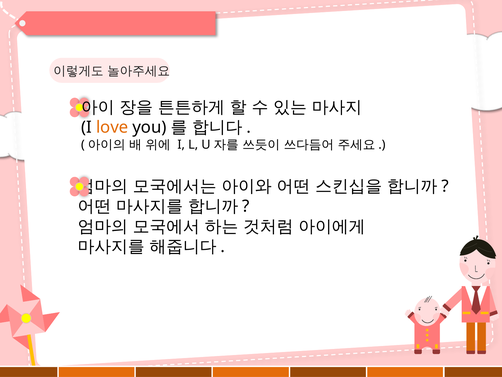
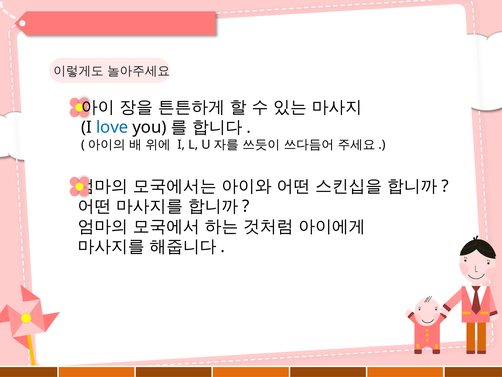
love colour: orange -> blue (112, 127)
